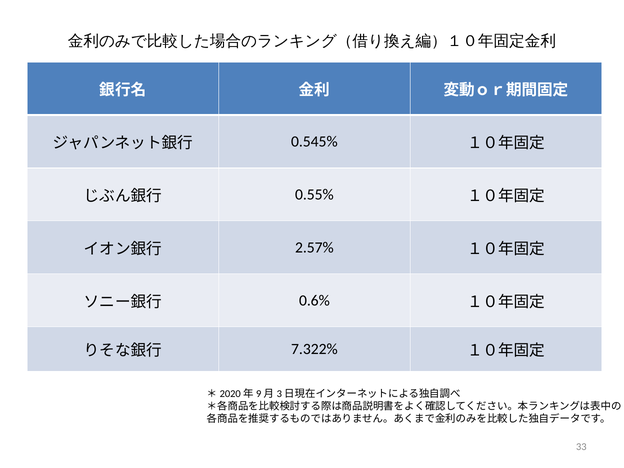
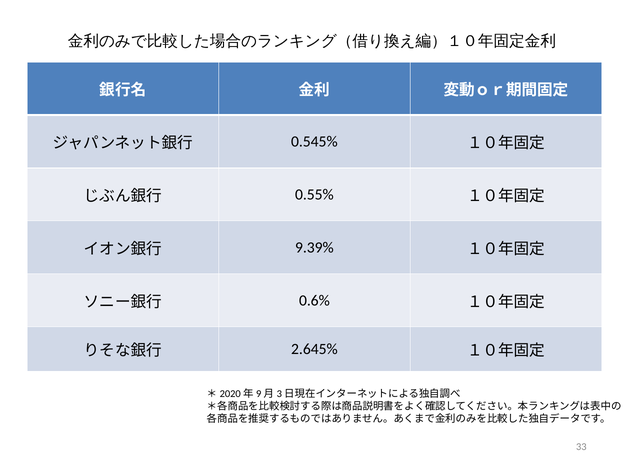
2.57%: 2.57% -> 9.39% (314, 247)
7.322%: 7.322% -> 2.645% (314, 349)
